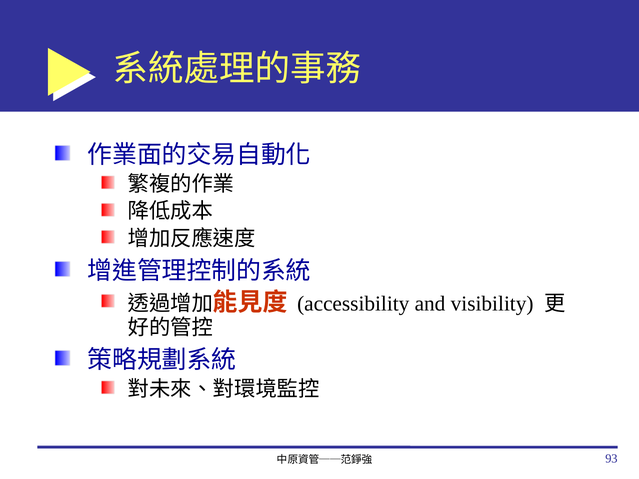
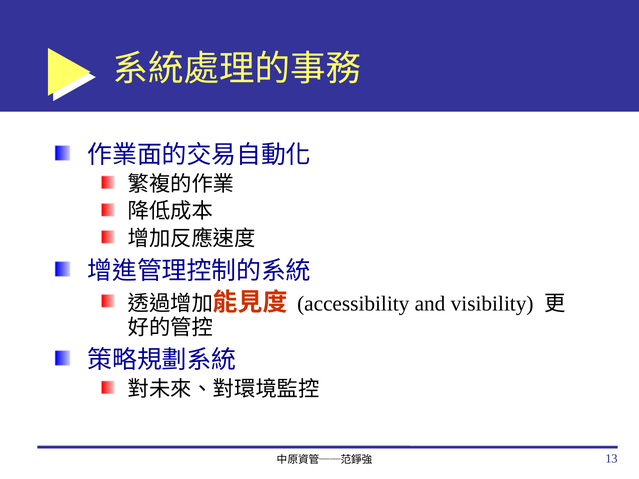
93: 93 -> 13 (611, 459)
